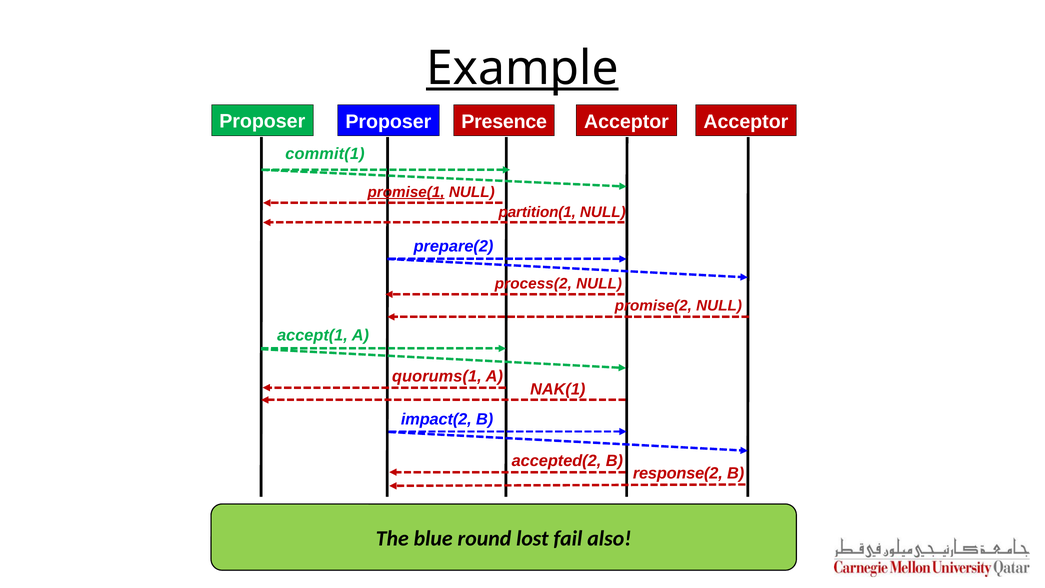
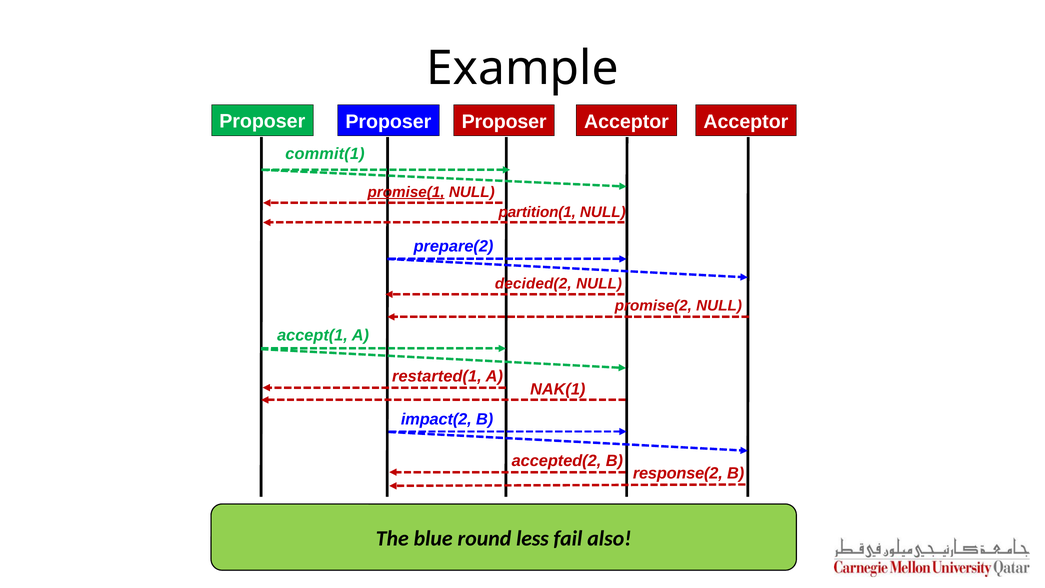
Example underline: present -> none (522, 68)
Proposer Presence: Presence -> Proposer (504, 121)
process(2: process(2 -> decided(2 (533, 284)
quorums(1: quorums(1 -> restarted(1 (437, 376)
lost: lost -> less (532, 538)
